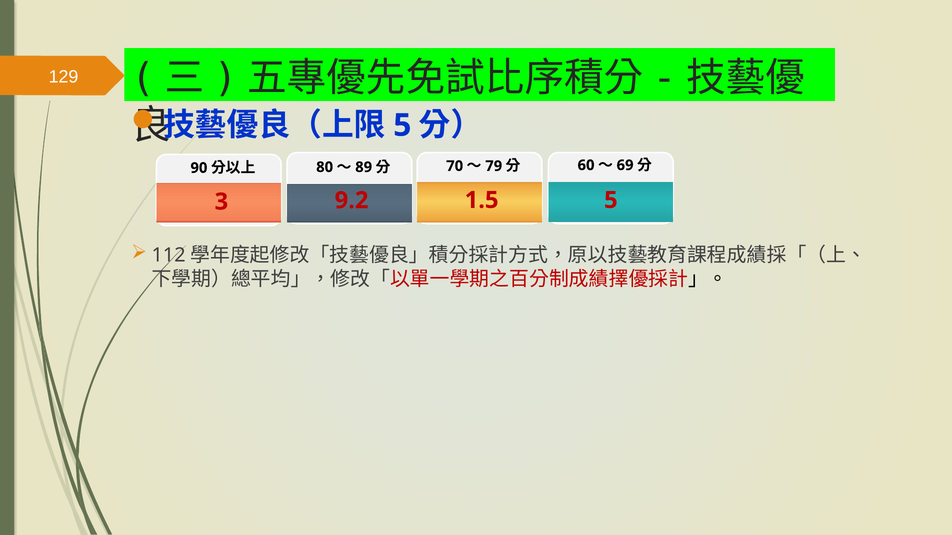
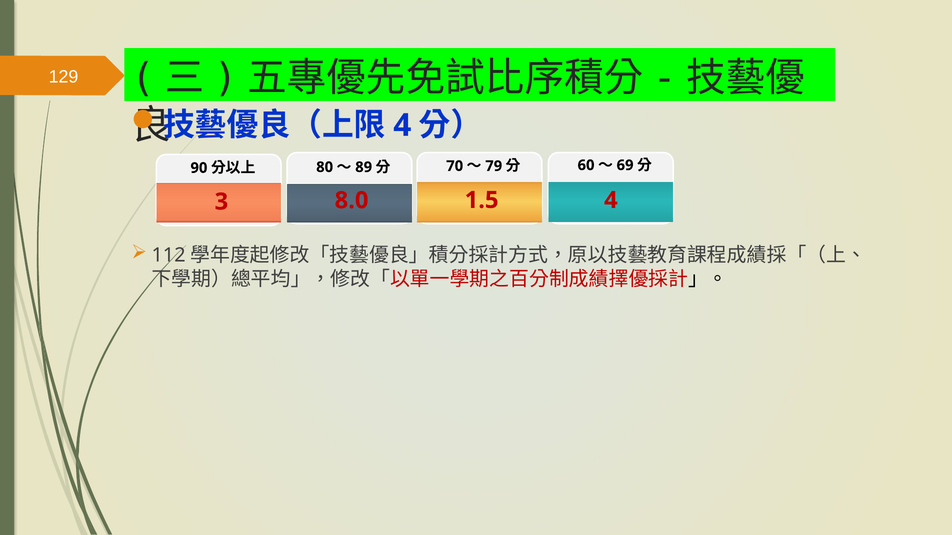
5: 5 -> 4 (402, 125)
9.2: 9.2 -> 8.0 (352, 201)
1.5 5: 5 -> 4 (611, 200)
